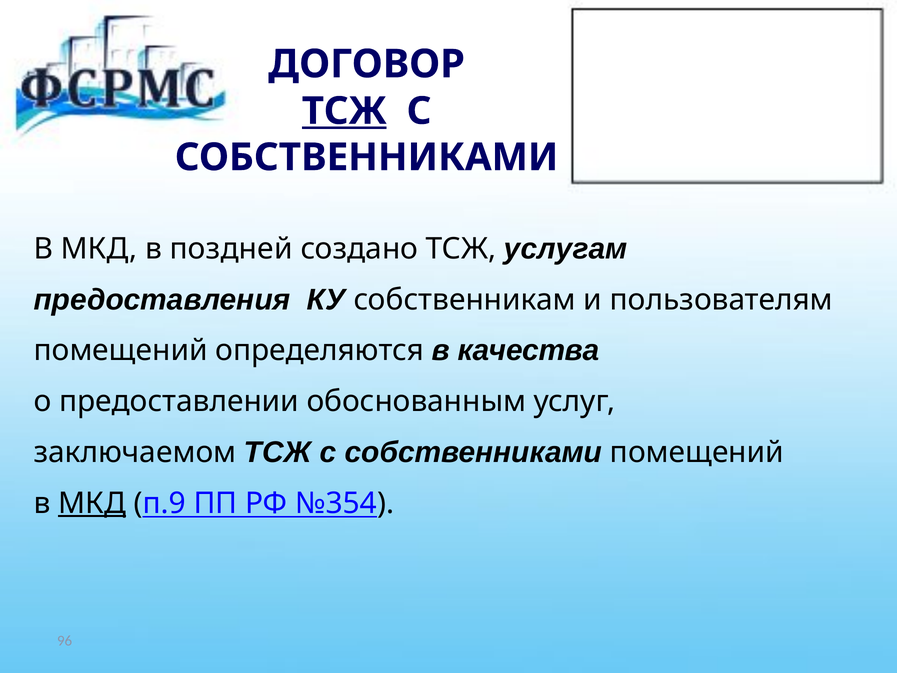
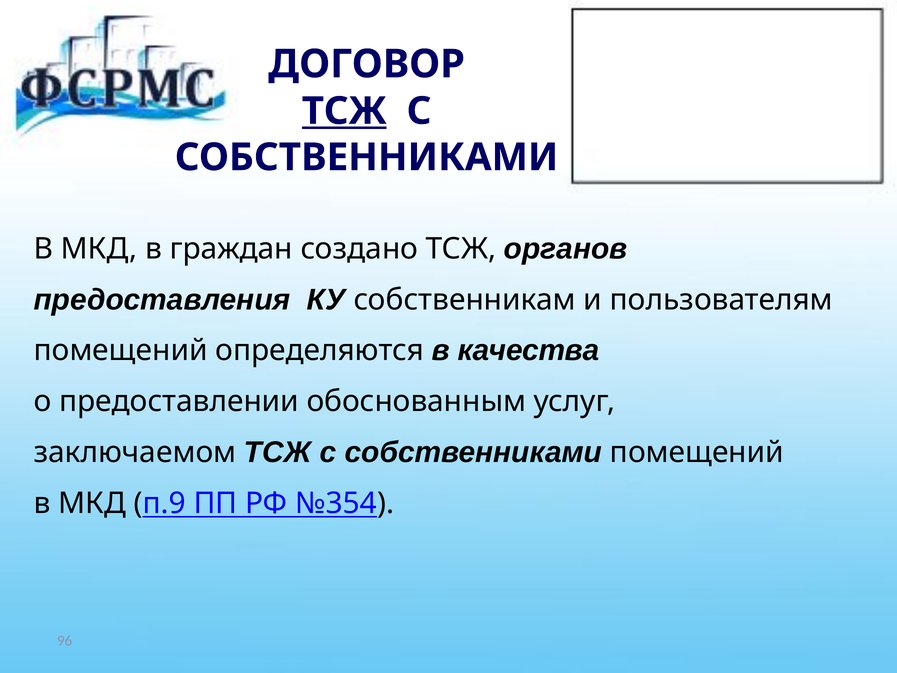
поздней: поздней -> граждан (231, 249)
услугам: услугам -> органов (566, 249)
МКД underline: present -> none (92, 503)
